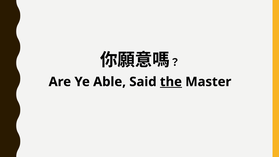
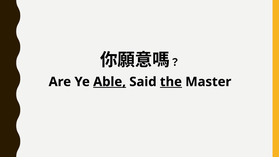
Able underline: none -> present (110, 82)
